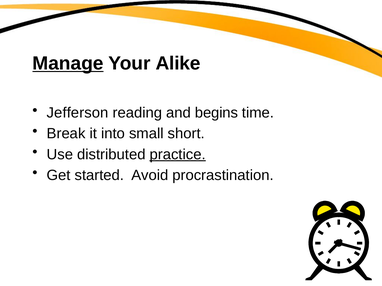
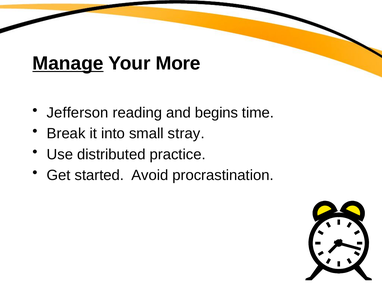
Alike: Alike -> More (178, 63)
short: short -> stray (186, 134)
practice underline: present -> none (178, 155)
